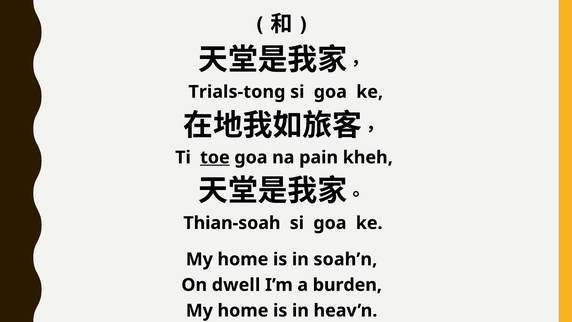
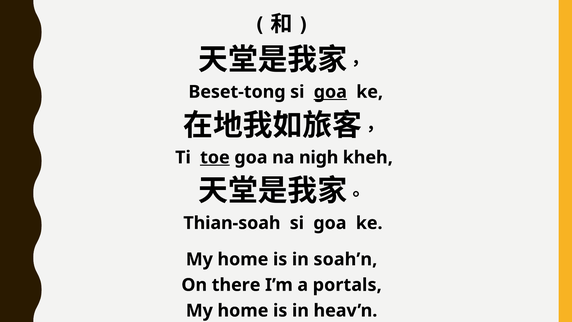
Trials-tong: Trials-tong -> Beset-tong (237, 92)
goa underline: none -> present (330, 92)
pain: pain -> nigh (319, 157)
dwell: dwell -> there (236, 285)
burden: burden -> portals (347, 285)
